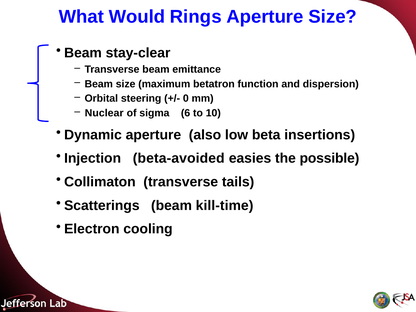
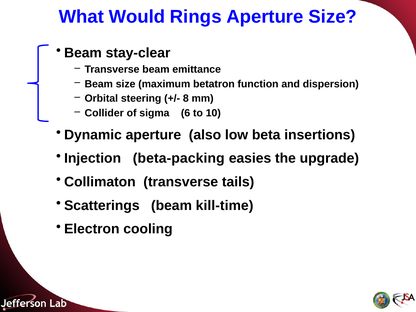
0: 0 -> 8 (186, 98)
Nuclear: Nuclear -> Collider (104, 113)
beta-avoided: beta-avoided -> beta-packing (179, 158)
possible: possible -> upgrade (329, 158)
